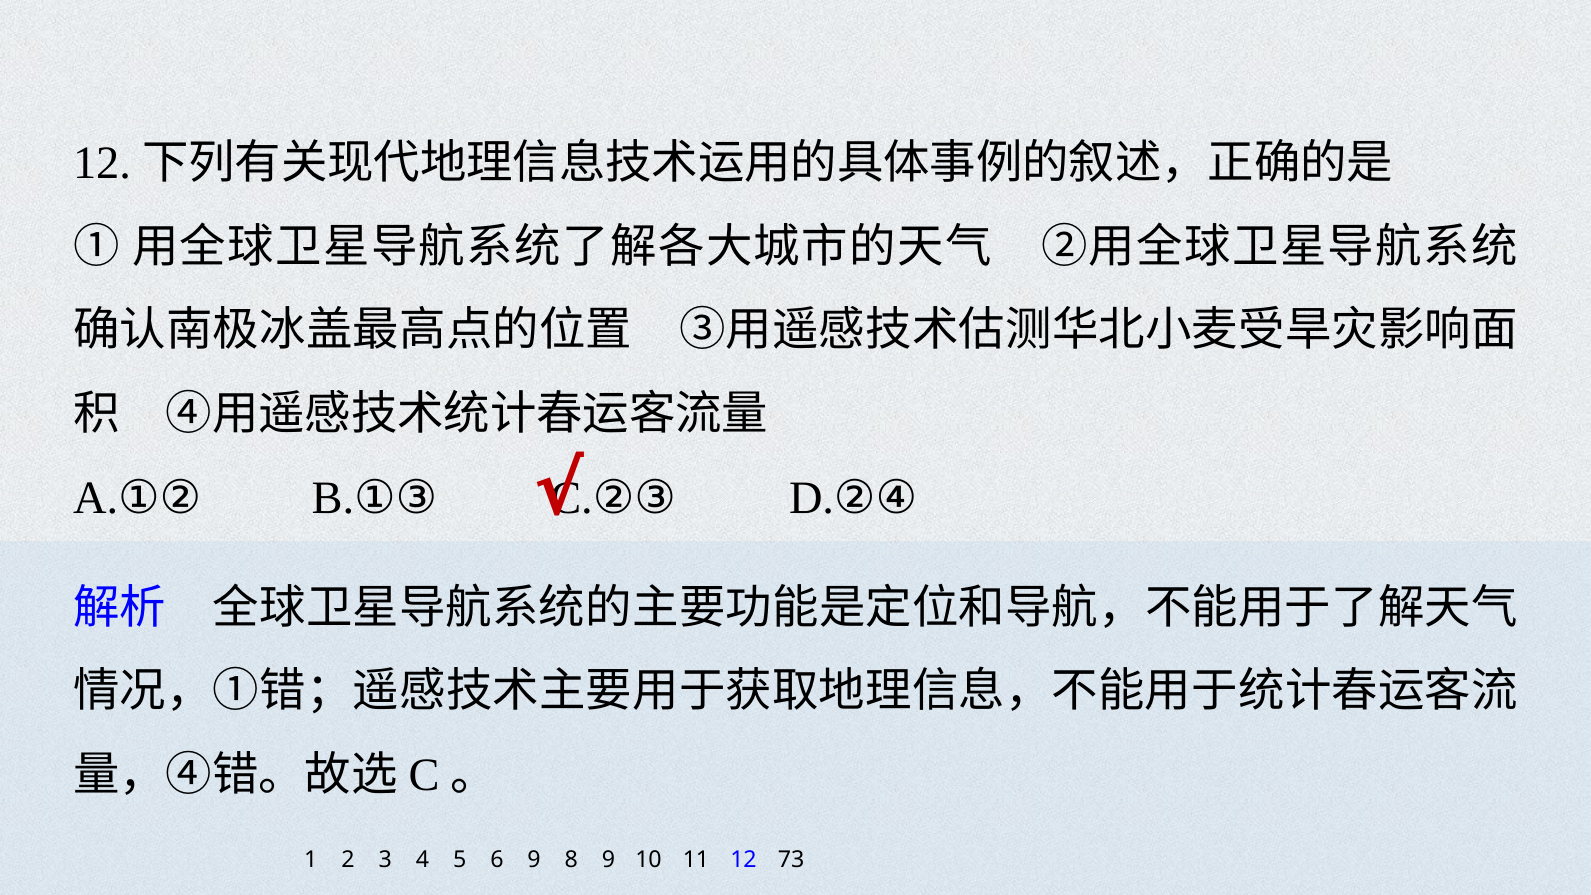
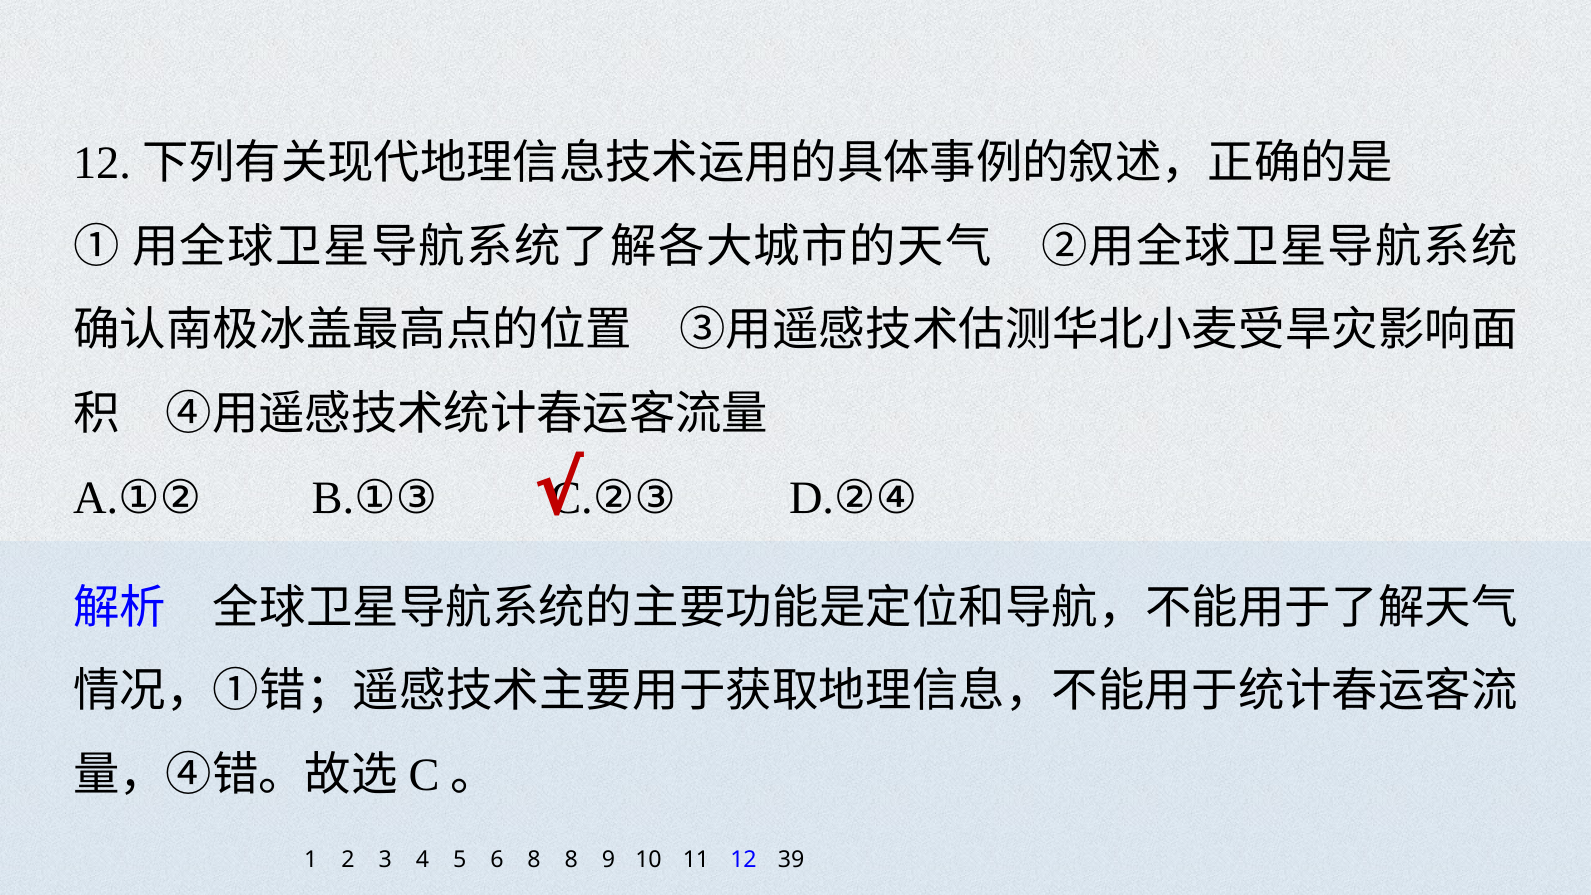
6 9: 9 -> 8 (534, 860)
73: 73 -> 39 (791, 860)
